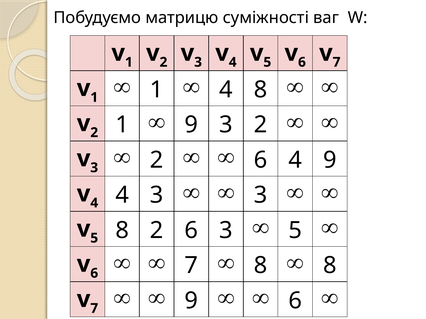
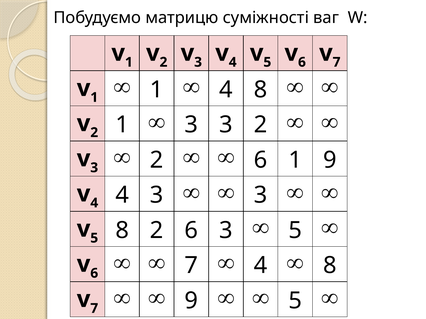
9: 9 -> 3 (191, 125)
6 4: 4 -> 1 (295, 160)
8: 8 -> 4 (261, 266)
6: 6 -> 5 (295, 301)
